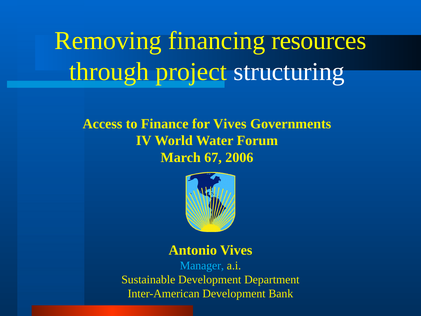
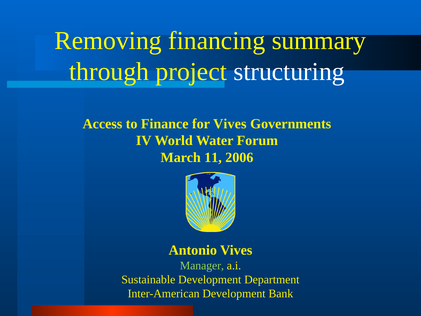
resources: resources -> summary (319, 41)
67: 67 -> 11 (213, 157)
Manager colour: light blue -> light green (202, 265)
